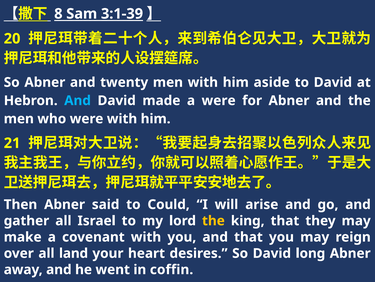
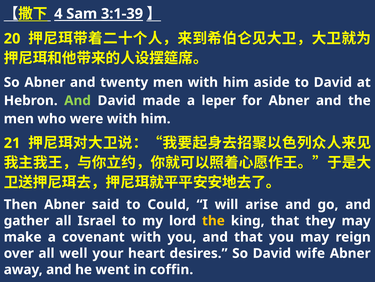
8: 8 -> 4 (58, 14)
And colour: light blue -> light green (78, 100)
a were: were -> leper (219, 100)
land: land -> well (73, 253)
long: long -> wife (310, 253)
